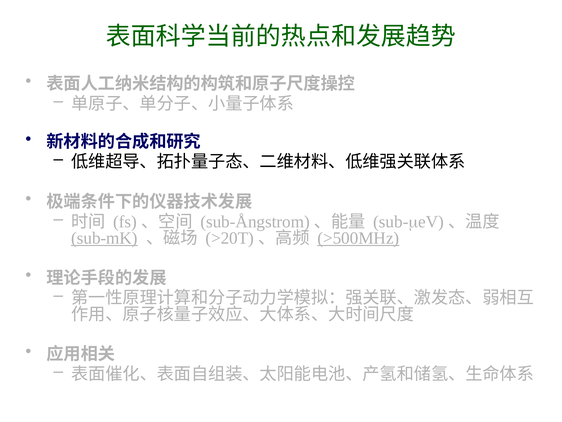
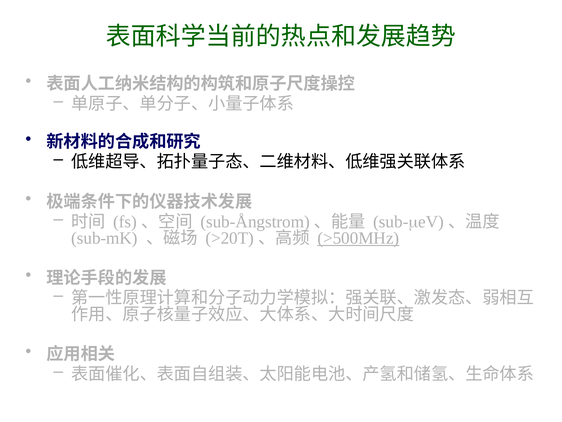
sub-mK underline: present -> none (104, 238)
